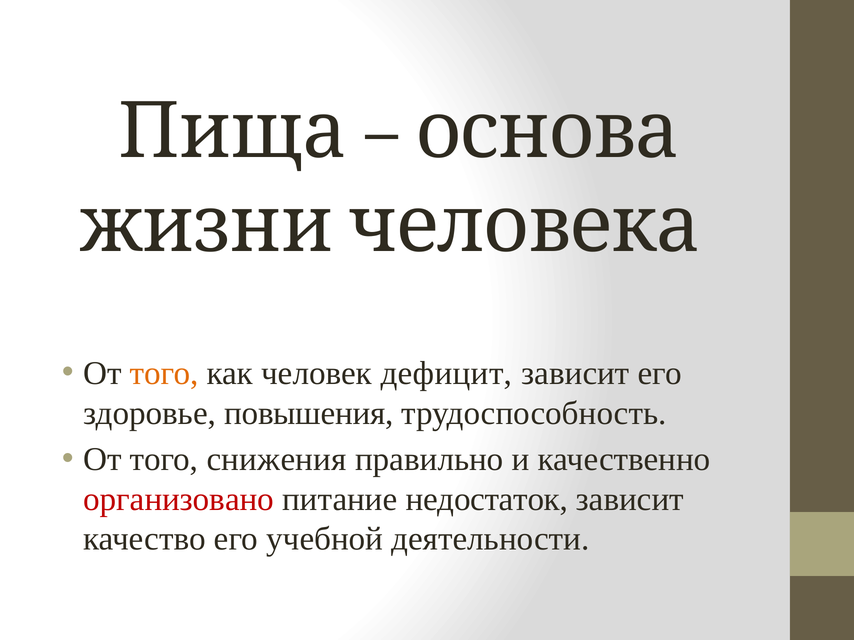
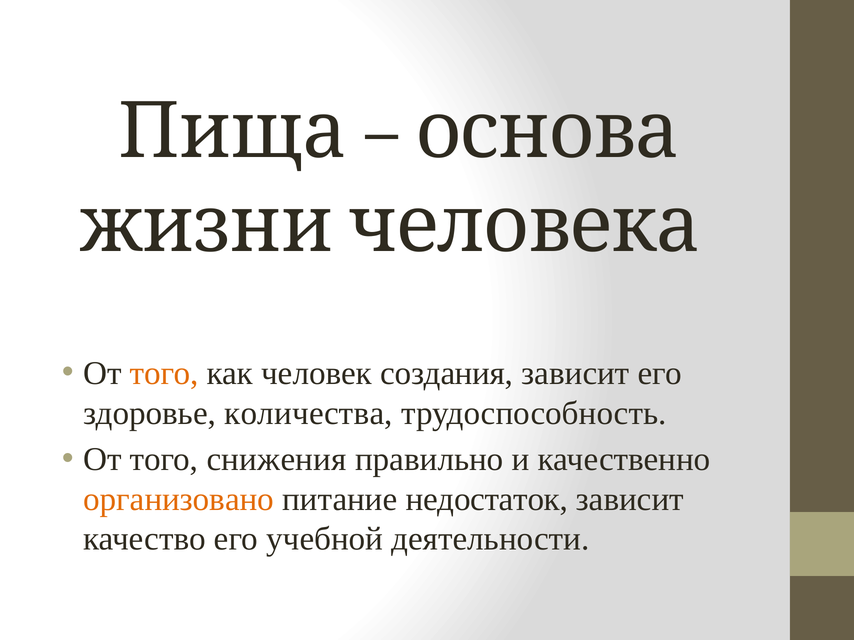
дефицит: дефицит -> создания (447, 374)
повышения: повышения -> количества (309, 413)
организовано colour: red -> orange (179, 500)
